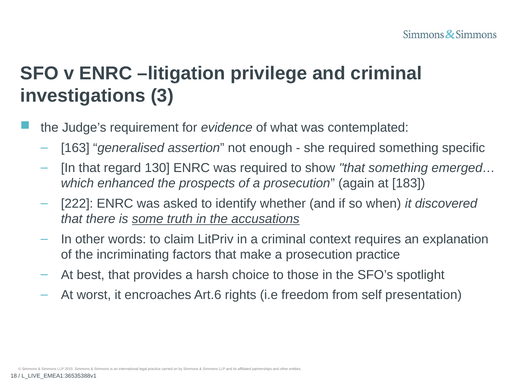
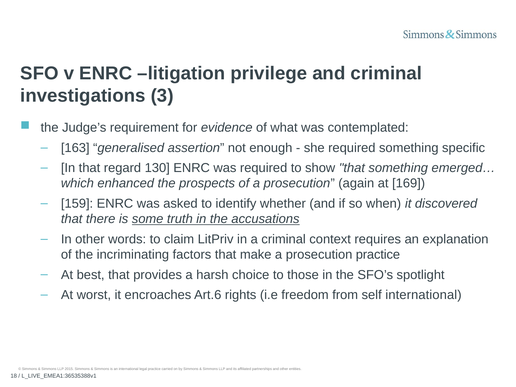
183: 183 -> 169 (409, 183)
222: 222 -> 159 (77, 204)
self presentation: presentation -> international (423, 295)
